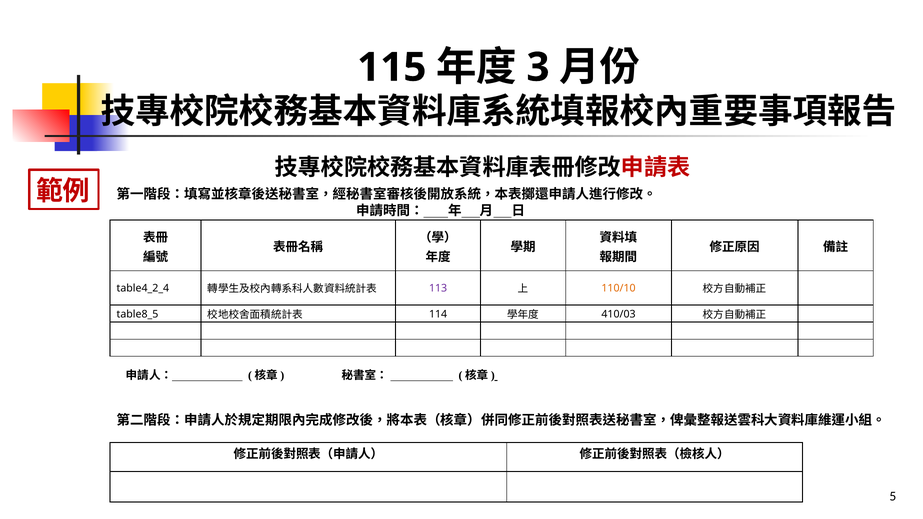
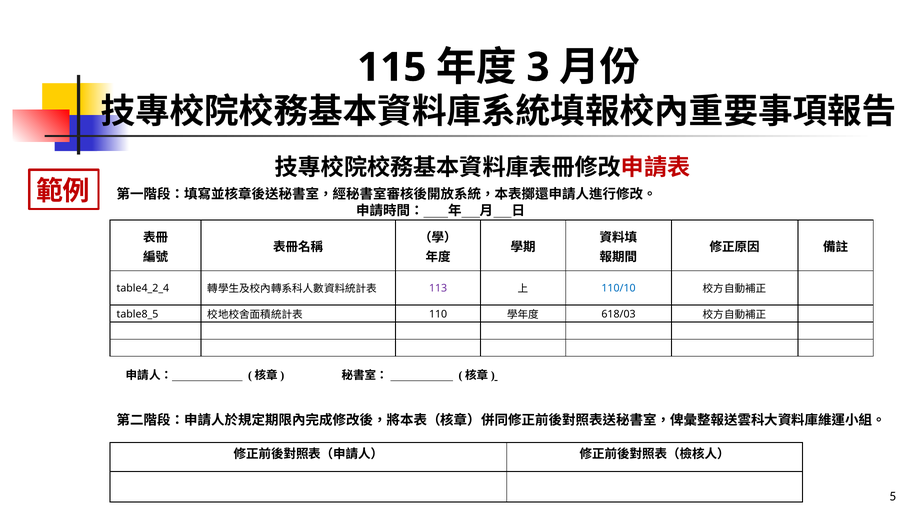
110/10 colour: orange -> blue (619, 289)
114: 114 -> 110 (438, 314)
410/03: 410/03 -> 618/03 (619, 314)
